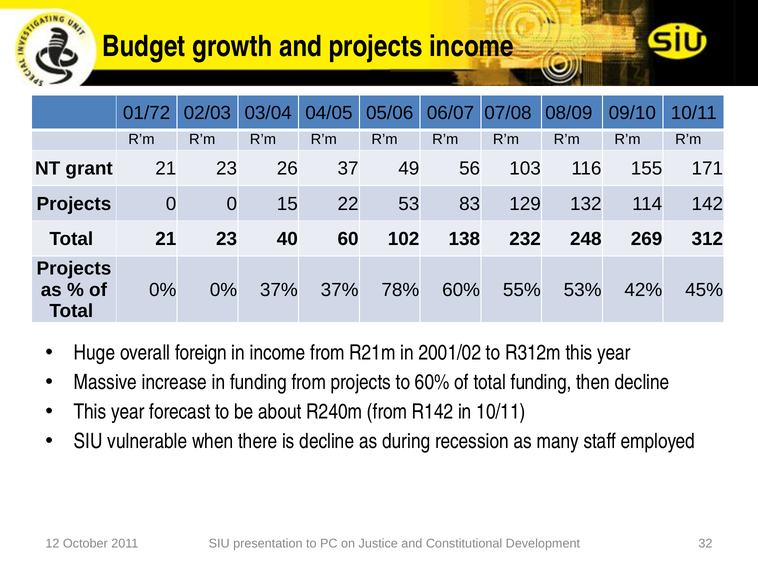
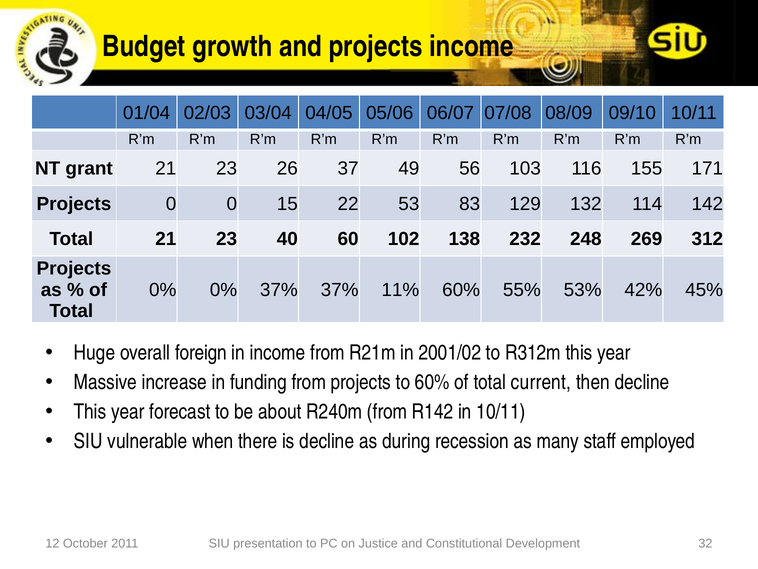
01/72: 01/72 -> 01/04 (147, 113)
78%: 78% -> 11% (400, 290)
total funding: funding -> current (541, 382)
